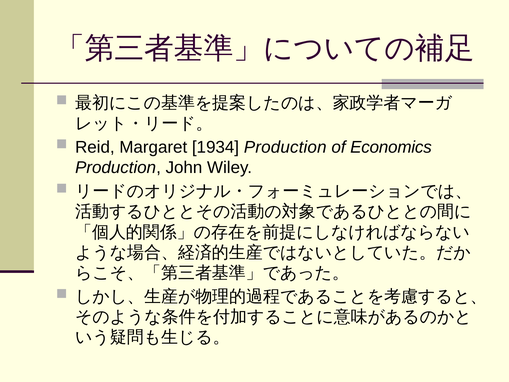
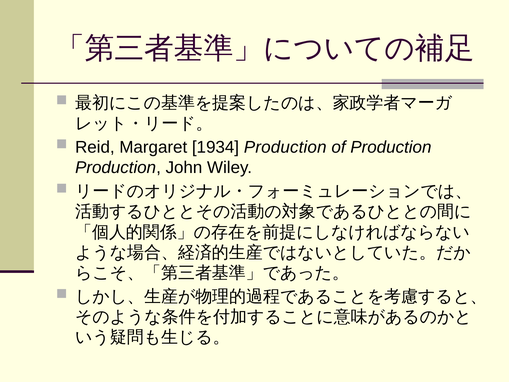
of Economics: Economics -> Production (391, 147)
